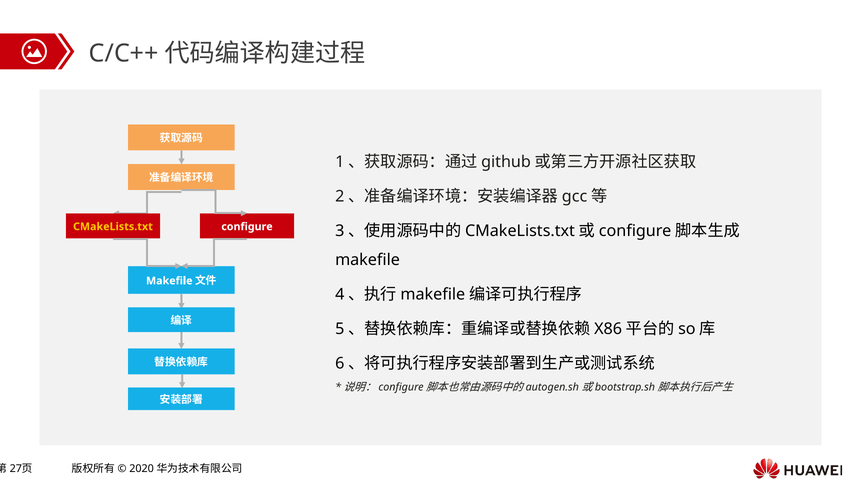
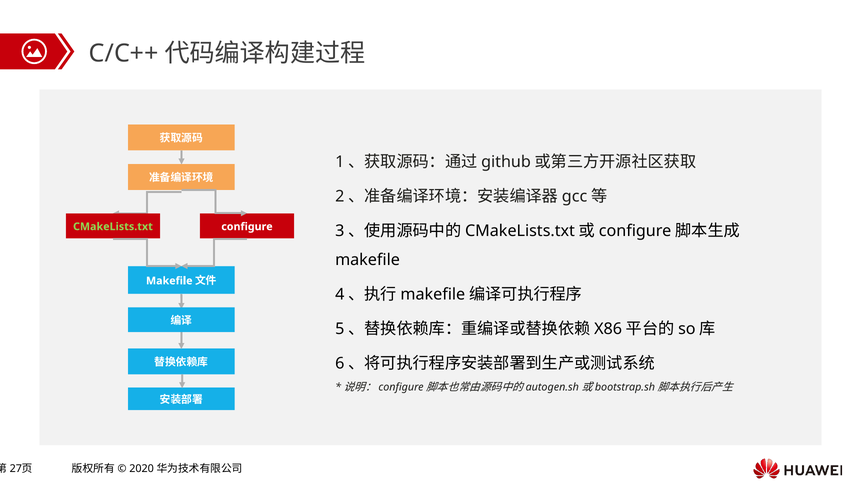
CMakeLists.txt colour: yellow -> light green (113, 227)
